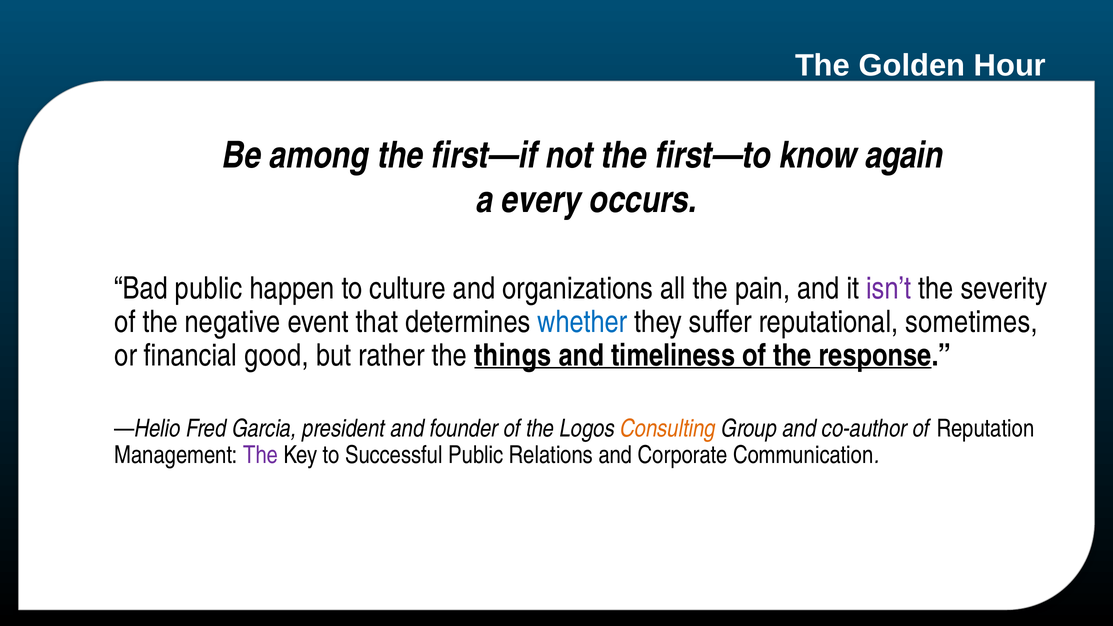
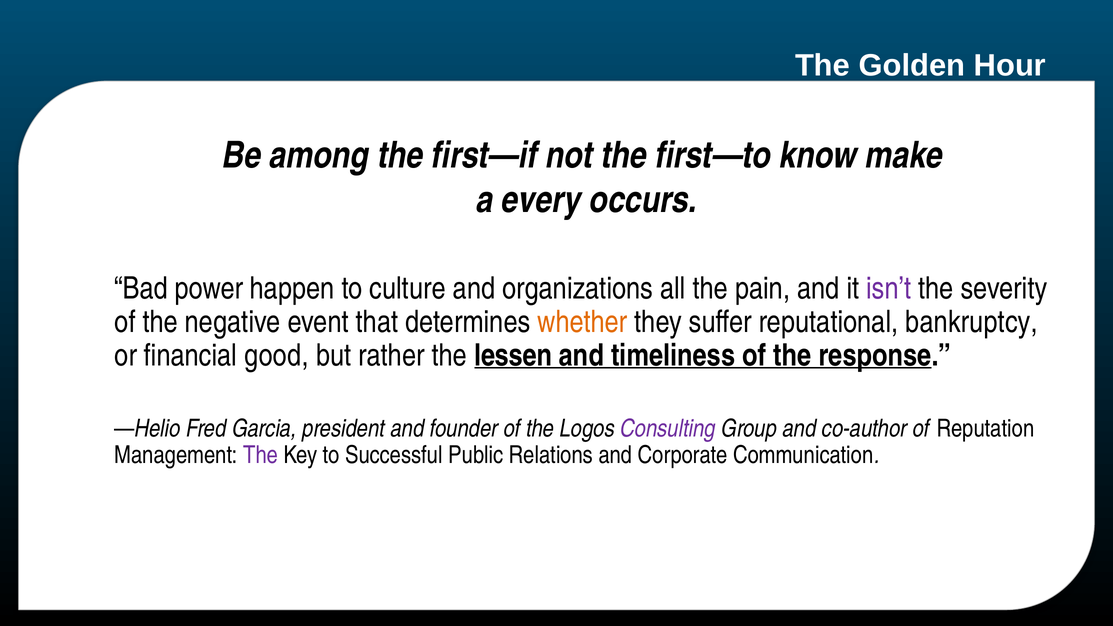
again: again -> make (904, 156)
Bad public: public -> power (209, 289)
whether colour: blue -> orange (582, 322)
sometimes: sometimes -> bankruptcy (972, 322)
things: things -> lessen (513, 355)
Consulting colour: orange -> purple (668, 429)
